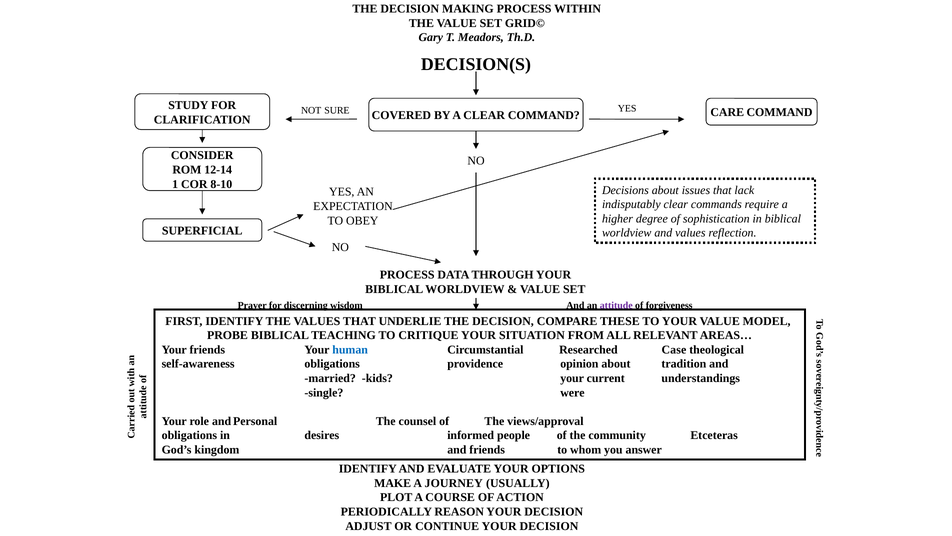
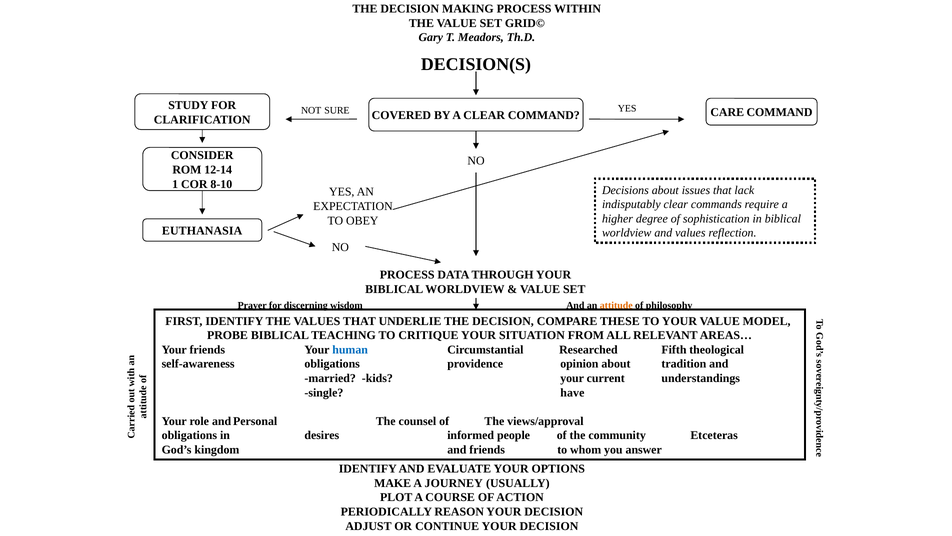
SUPERFICIAL: SUPERFICIAL -> EUTHANASIA (202, 231)
attitude colour: purple -> orange (616, 305)
forgiveness: forgiveness -> philosophy (669, 305)
Case: Case -> Fifth (674, 349)
were: were -> have (572, 392)
